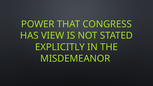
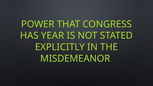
VIEW: VIEW -> YEAR (53, 36)
